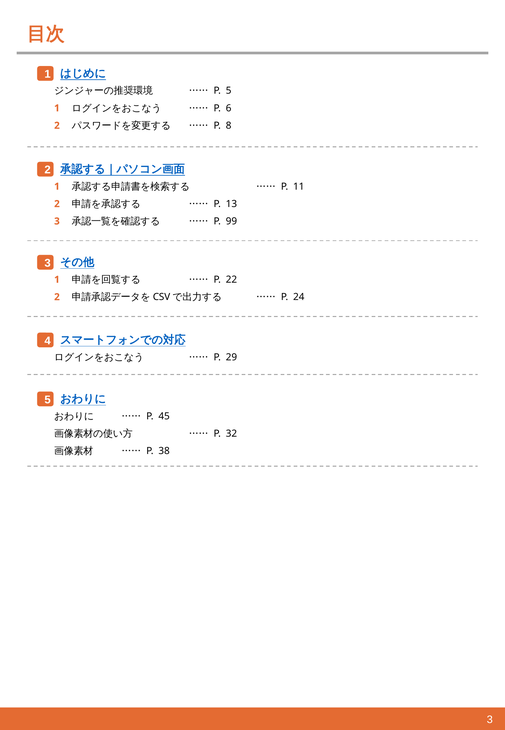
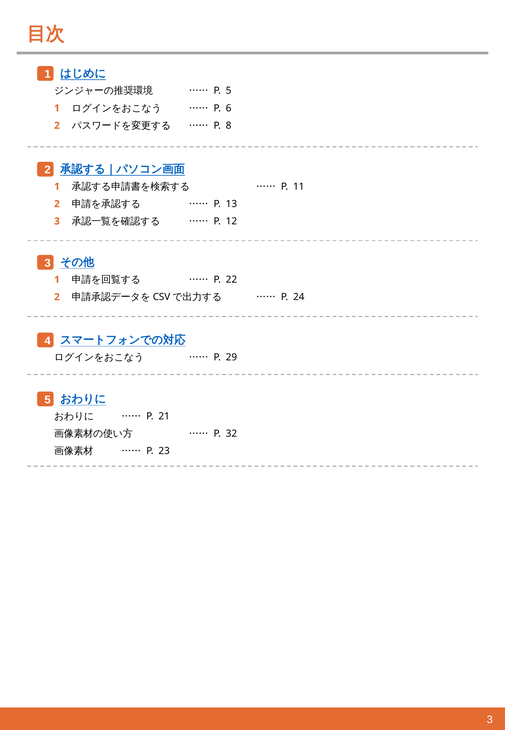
99: 99 -> 12 (231, 221)
45: 45 -> 21 (164, 416)
38: 38 -> 23 (164, 451)
